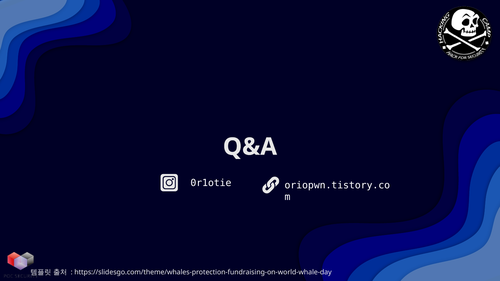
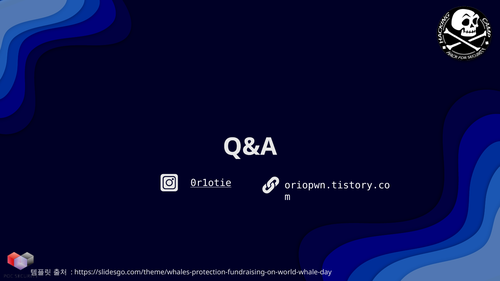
0r1otie underline: none -> present (211, 183)
